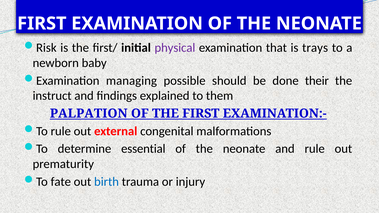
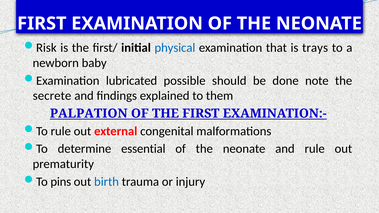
physical colour: purple -> blue (175, 48)
managing: managing -> lubricated (132, 81)
their: their -> note (317, 81)
instruct: instruct -> secrete (52, 96)
fate: fate -> pins (61, 182)
